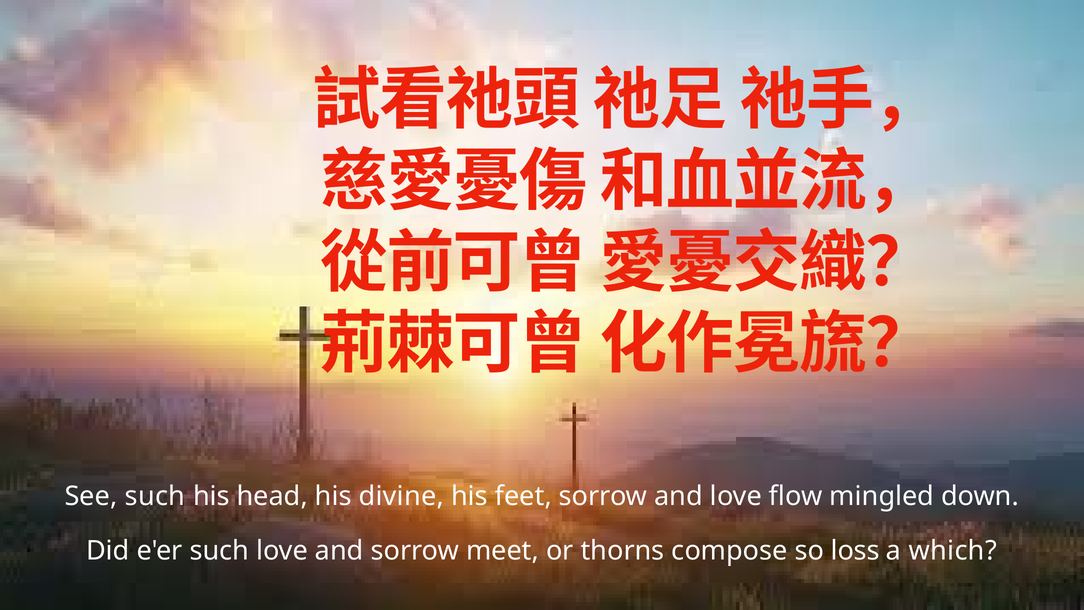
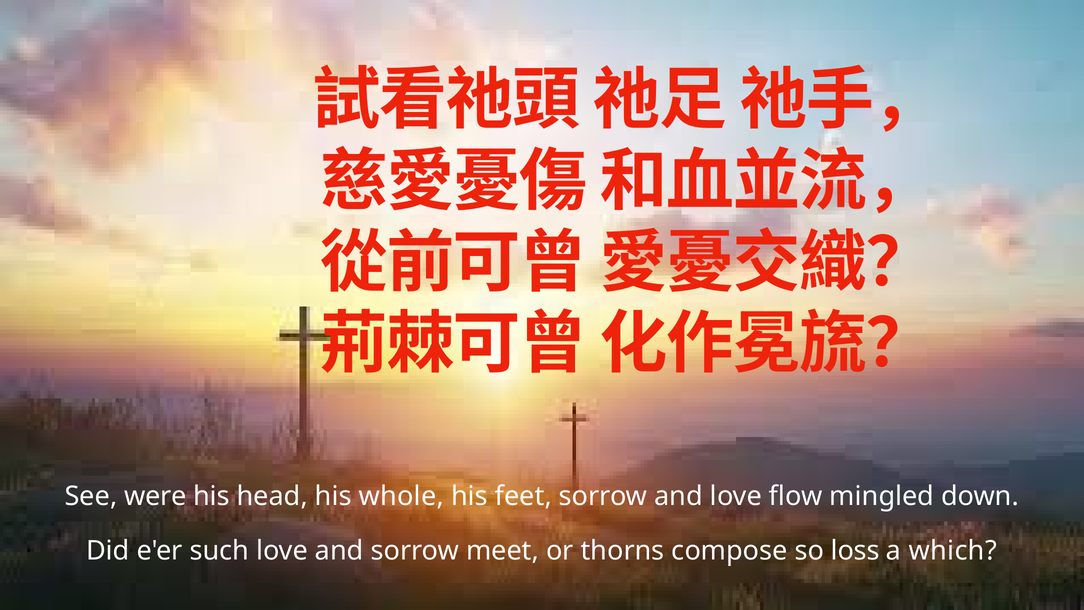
See such: such -> were (155, 496)
divine: divine -> whole (401, 496)
